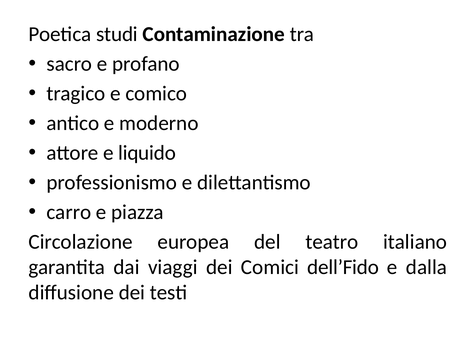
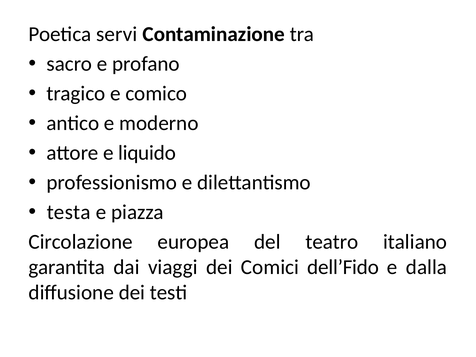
studi: studi -> servi (117, 34)
carro: carro -> testa (69, 212)
